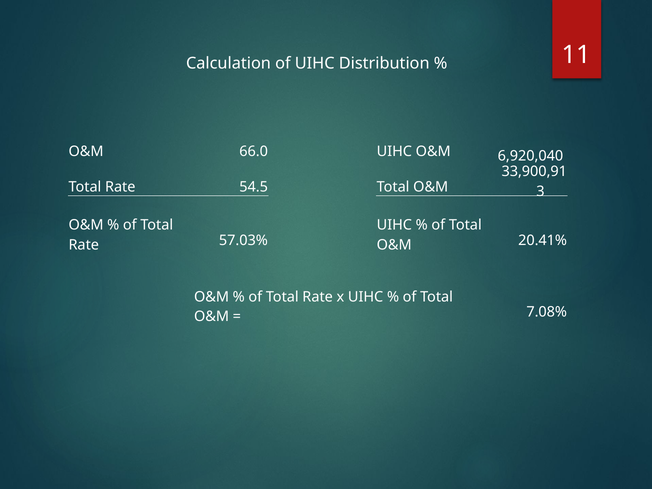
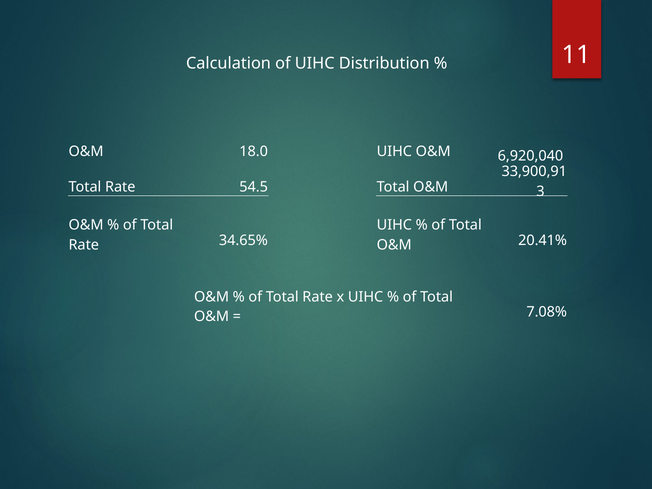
66.0: 66.0 -> 18.0 (254, 151)
57.03%: 57.03% -> 34.65% (243, 240)
